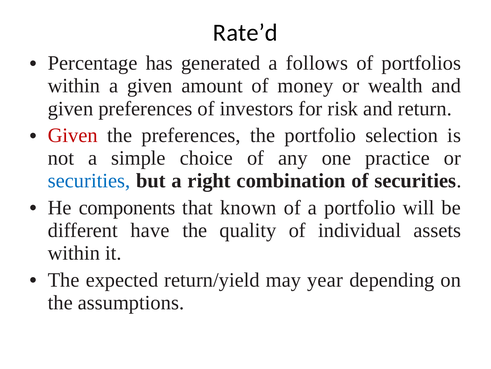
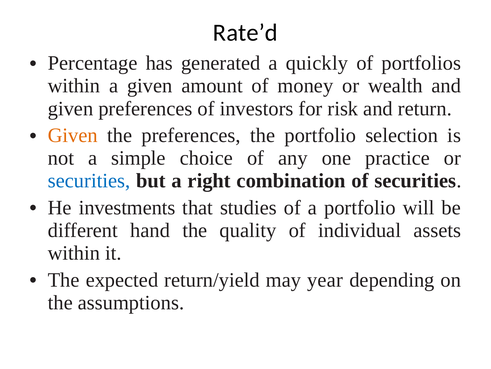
follows: follows -> quickly (317, 63)
Given colour: red -> orange (73, 135)
components: components -> investments (127, 207)
known: known -> studies (248, 207)
have: have -> hand (150, 230)
